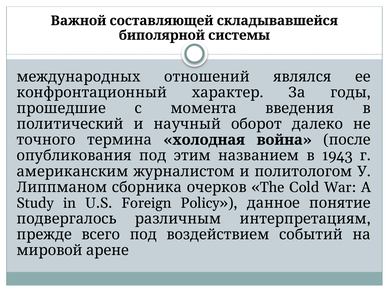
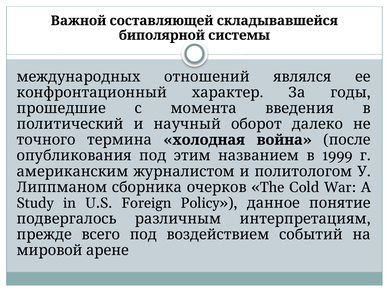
1943: 1943 -> 1999 (337, 156)
